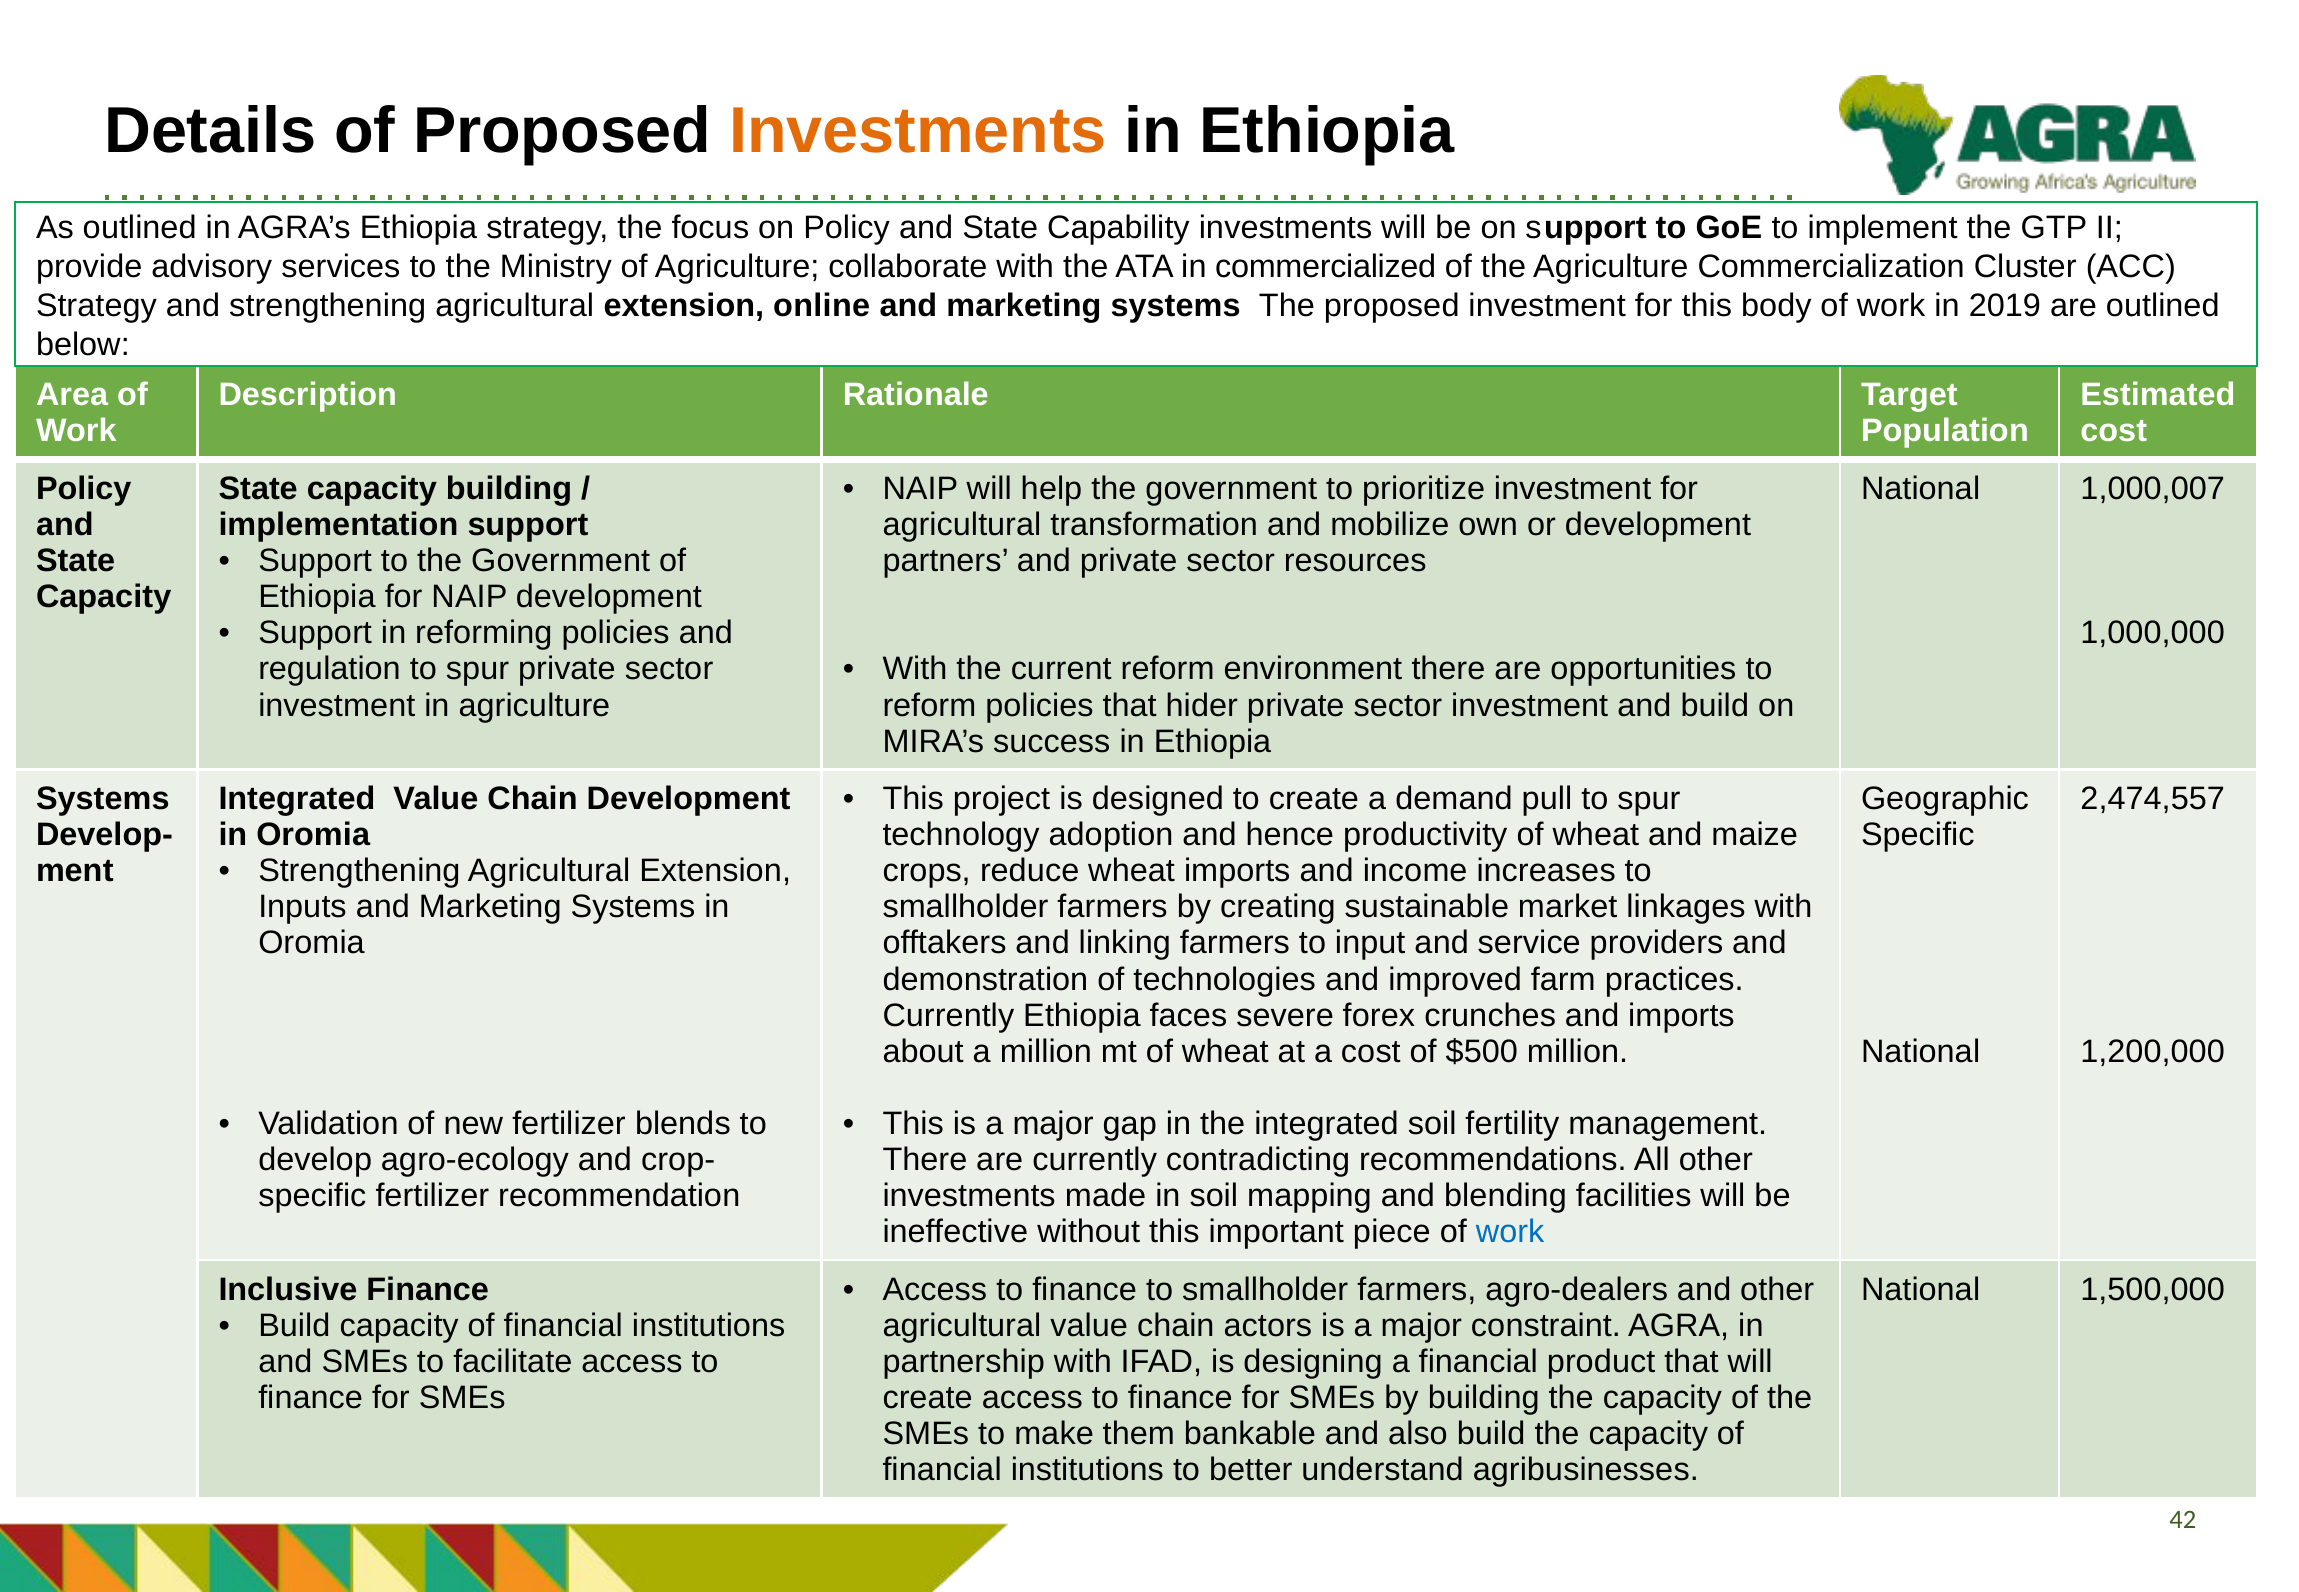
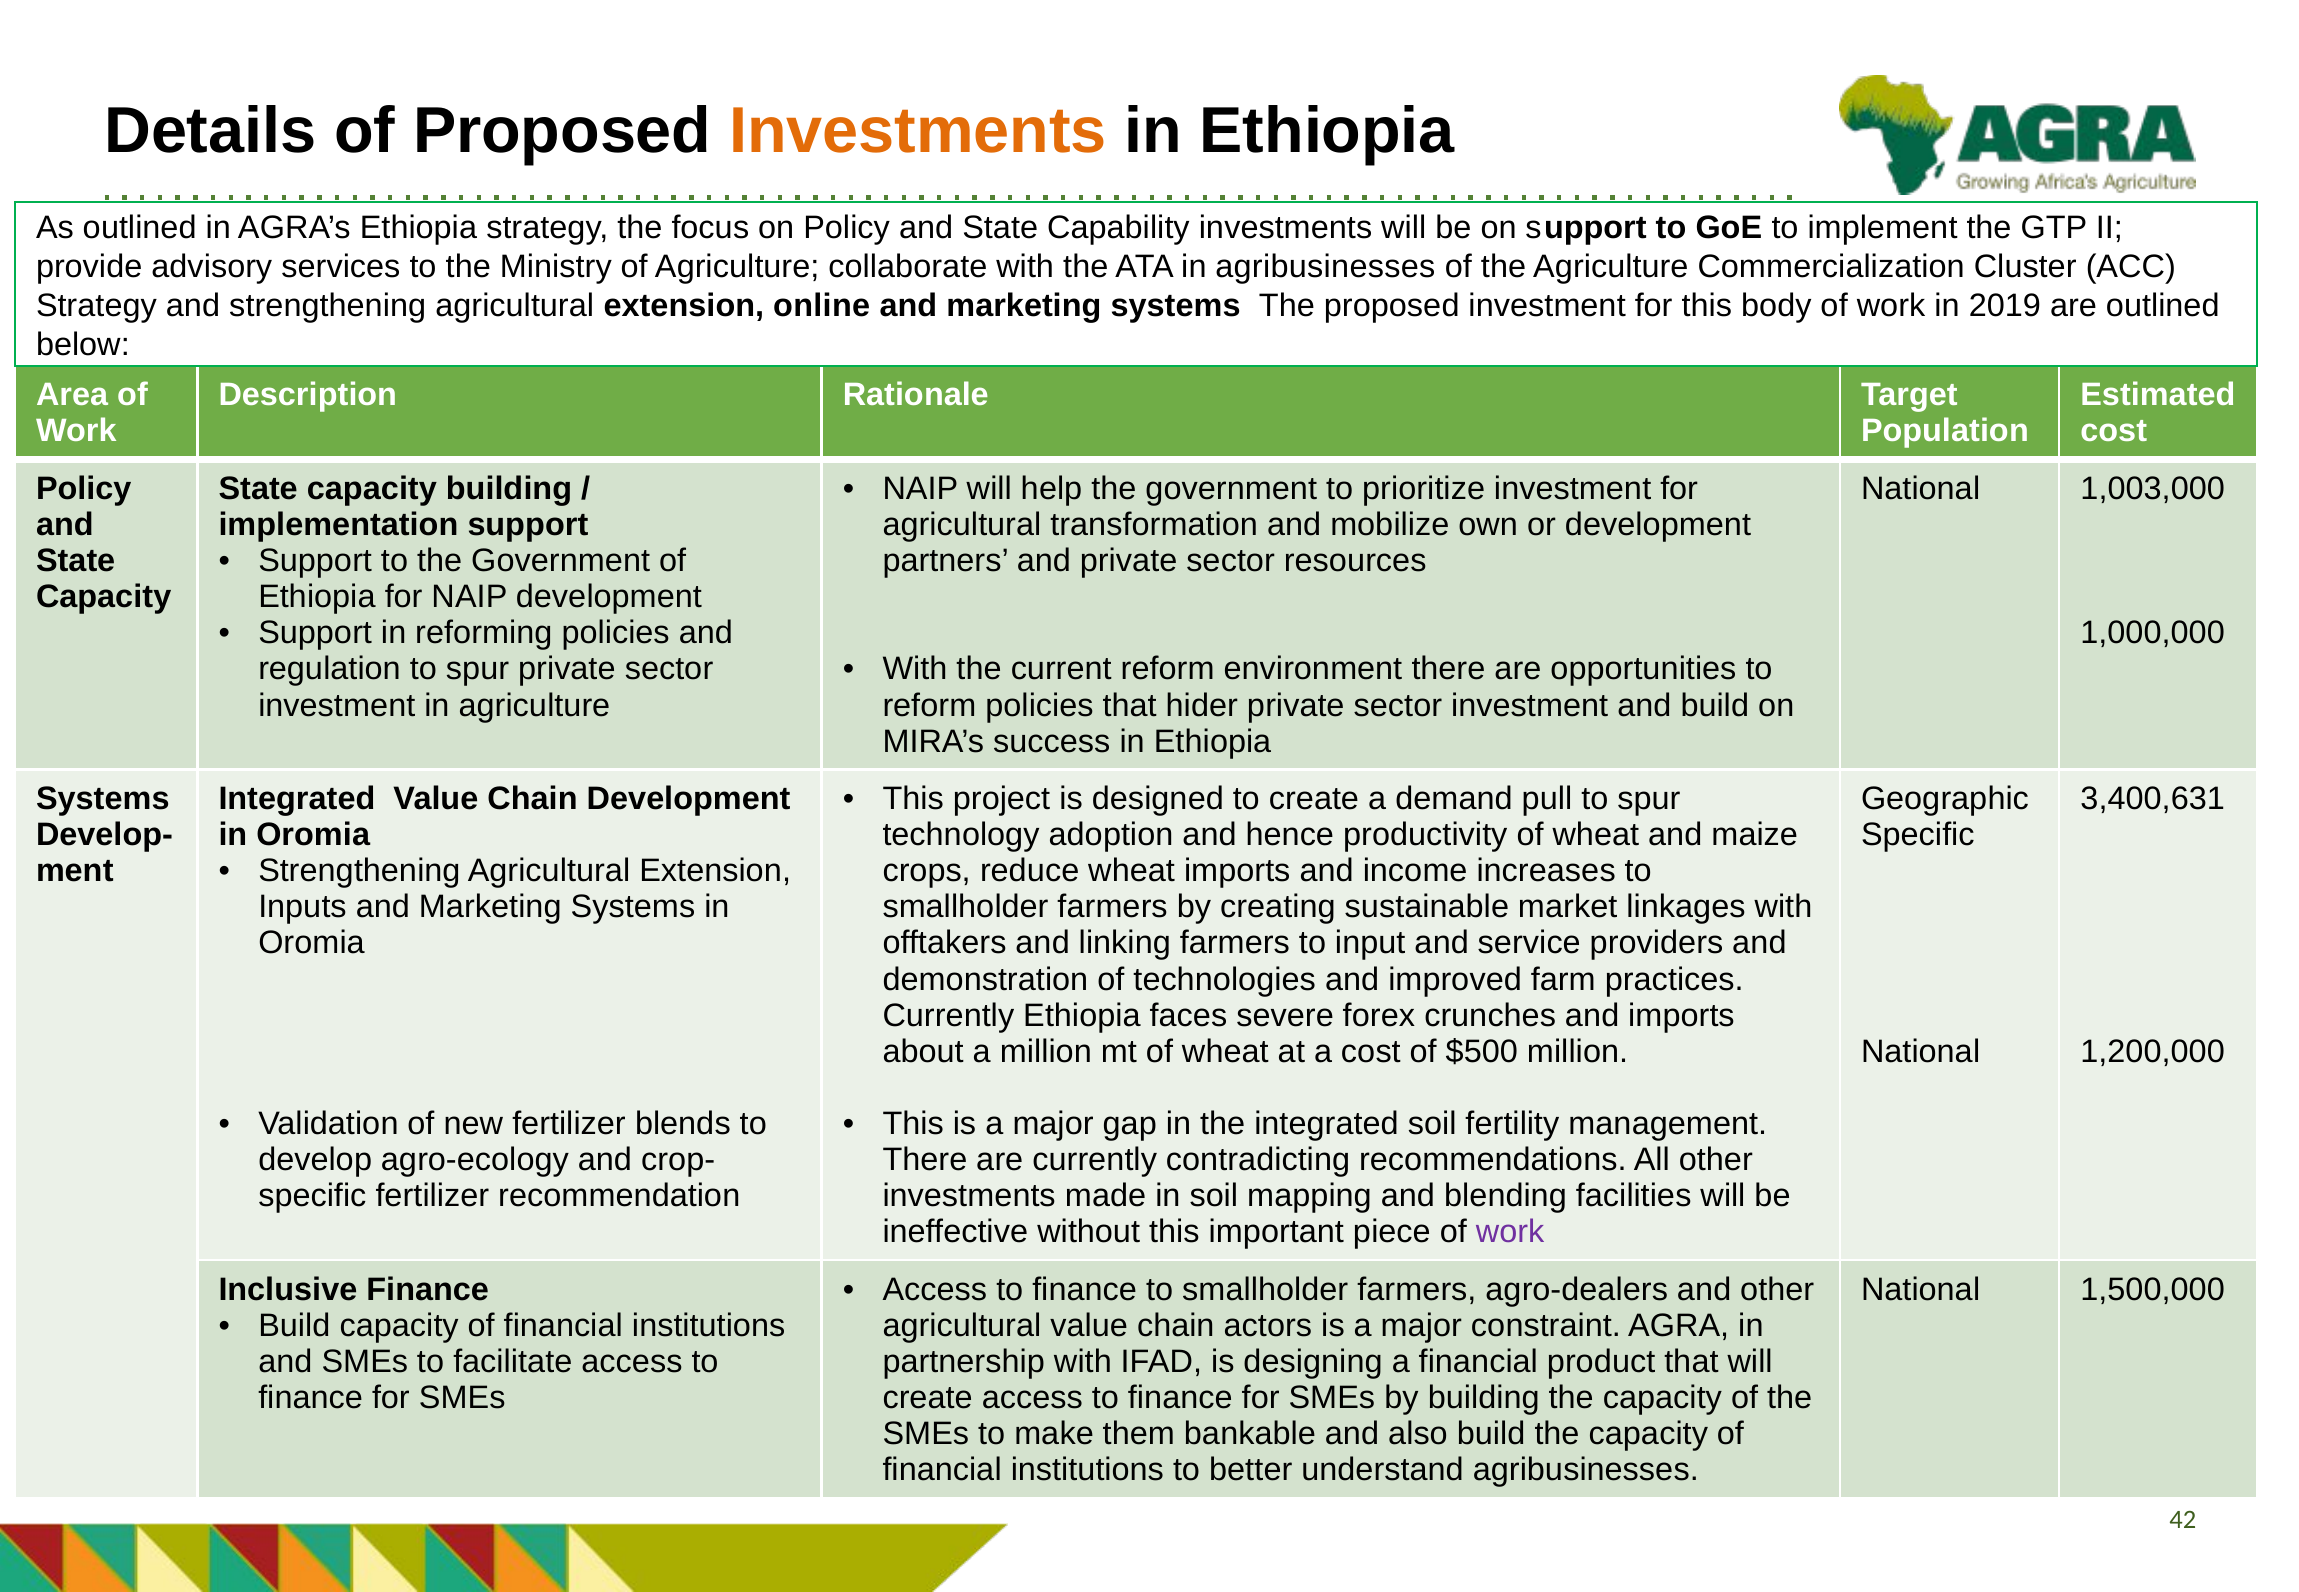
in commercialized: commercialized -> agribusinesses (1325, 267)
1,000,007: 1,000,007 -> 1,003,000 (2153, 489)
2,474,557: 2,474,557 -> 3,400,631 (2153, 799)
work colour: blue -> purple (1510, 1232)
